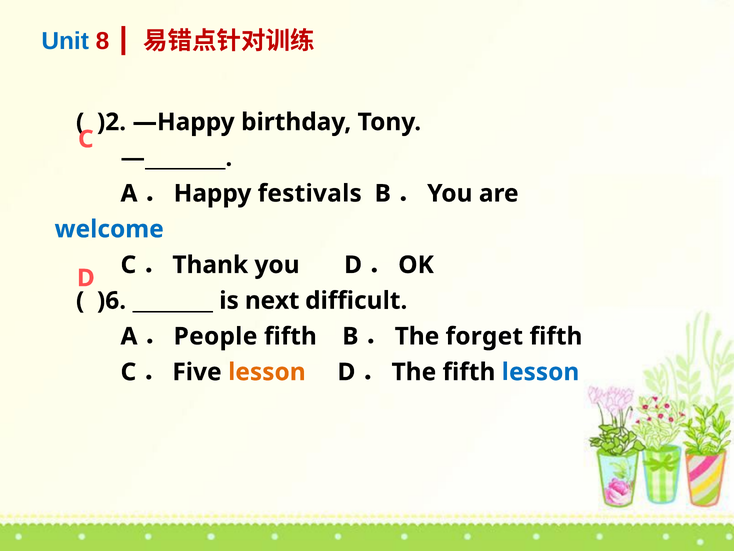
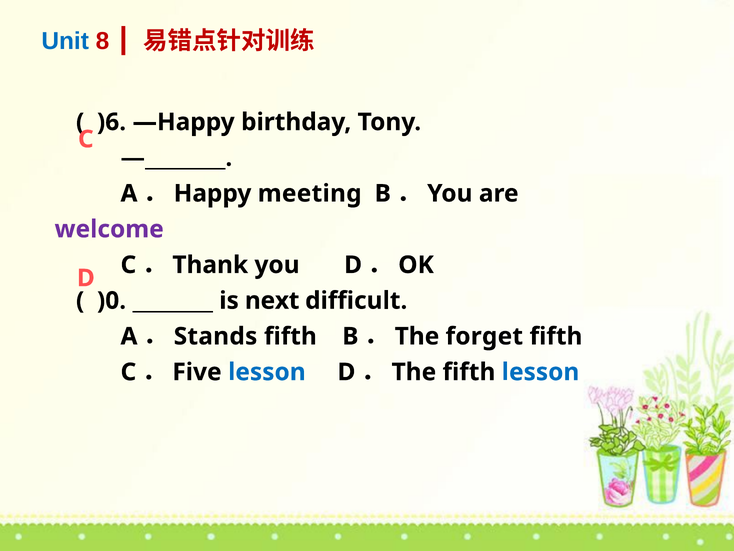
)2: )2 -> )6 (112, 122)
festivals: festivals -> meeting (310, 193)
welcome colour: blue -> purple (109, 229)
)6: )6 -> )0 (112, 300)
People: People -> Stands (216, 336)
lesson colour: orange -> blue (267, 372)
